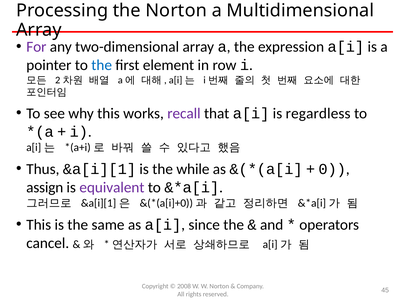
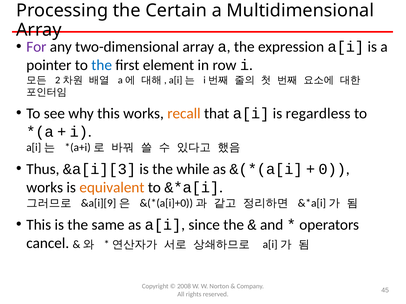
the Norton: Norton -> Certain (176, 10)
recall colour: purple -> orange (184, 114)
Thus &a[i][1: &a[i][1 -> &a[i][3 (99, 169)
assign: assign -> works (45, 188)
equivalent colour: purple -> orange (112, 188)
&a[i][1: &a[i][1 -> &a[i][9 (99, 203)
